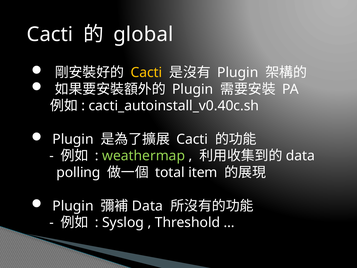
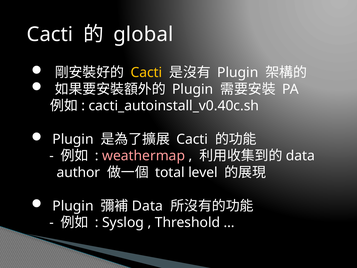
weathermap colour: light green -> pink (144, 156)
polling: polling -> author (78, 172)
item: item -> level (203, 172)
